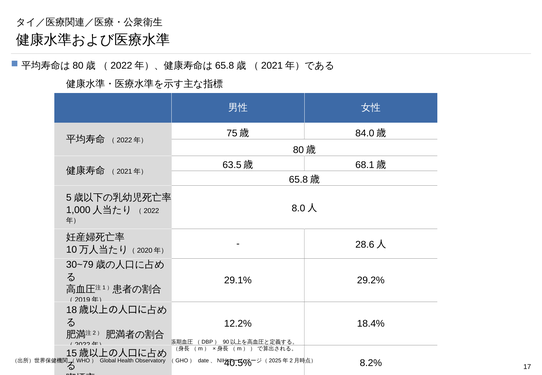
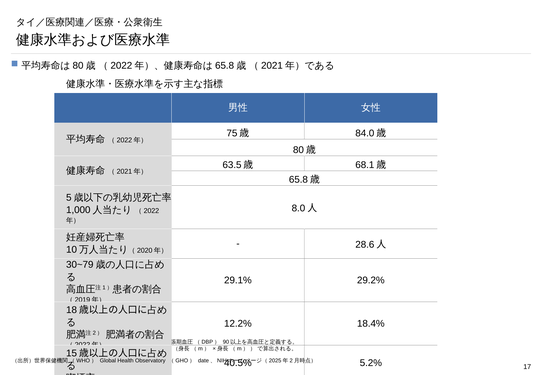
8.2%: 8.2% -> 5.2% (371, 363)
